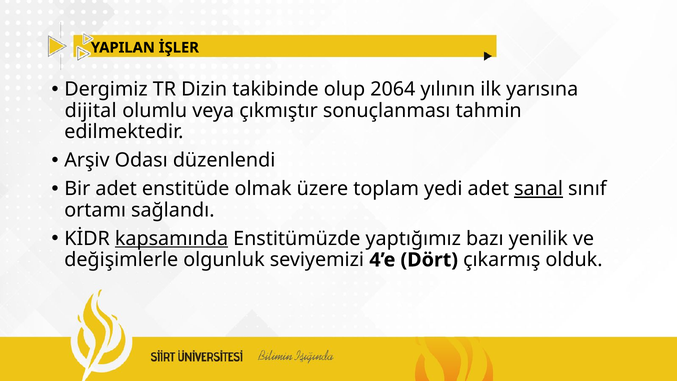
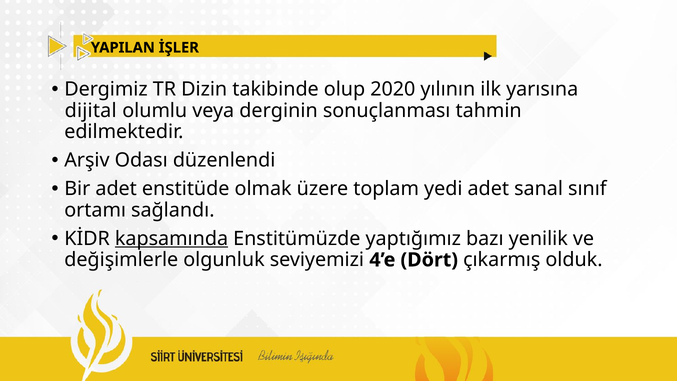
2064: 2064 -> 2020 (393, 89)
çıkmıştır: çıkmıştır -> derginin (279, 111)
sanal underline: present -> none (539, 189)
